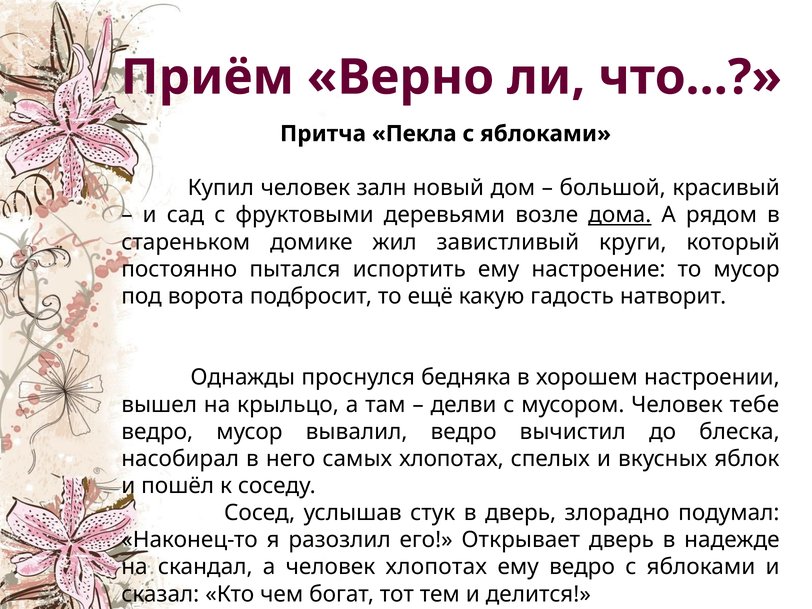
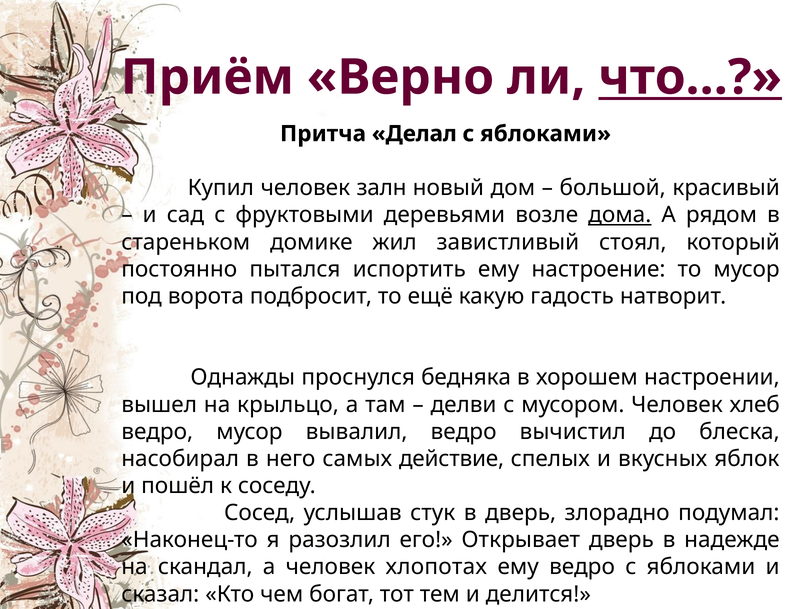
что… underline: none -> present (690, 77)
Пекла: Пекла -> Делал (414, 134)
круги: круги -> стоял (633, 242)
тебе: тебе -> хлеб (755, 405)
самых хлопотах: хлопотах -> действие (451, 459)
